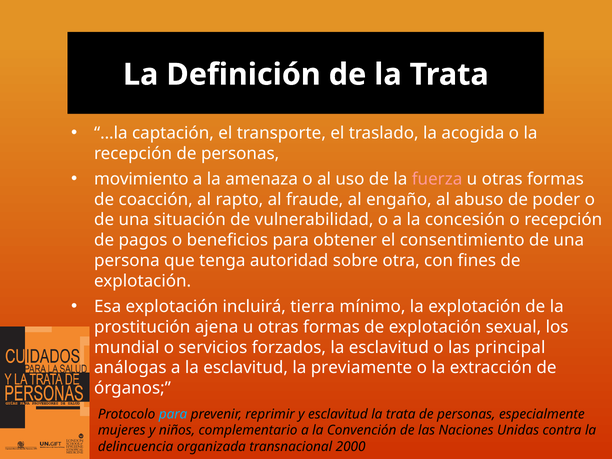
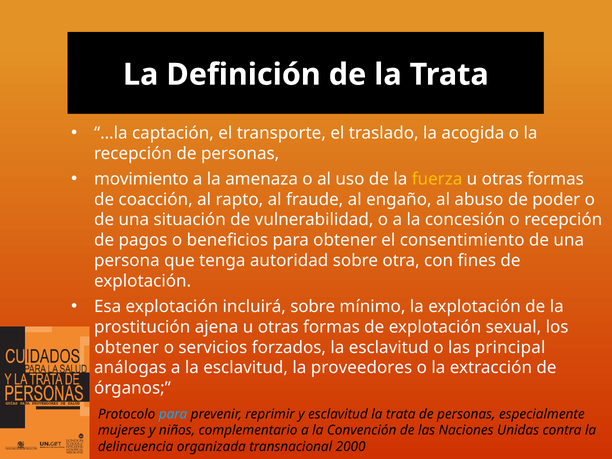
fuerza colour: pink -> yellow (437, 179)
incluirá tierra: tierra -> sobre (313, 307)
mundial: mundial -> obtener (127, 347)
previamente: previamente -> proveedores (361, 368)
